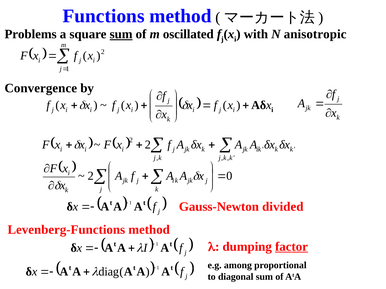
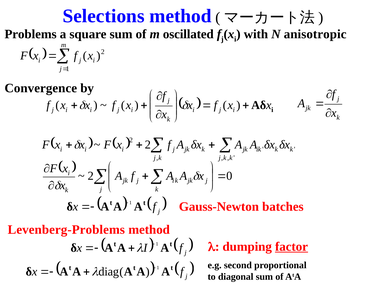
Functions: Functions -> Selections (104, 16)
sum underline: present -> none (121, 34)
divided: divided -> batches (283, 207)
Levenberg-Functions: Levenberg-Functions -> Levenberg-Problems (66, 230)
among: among -> second (238, 266)
